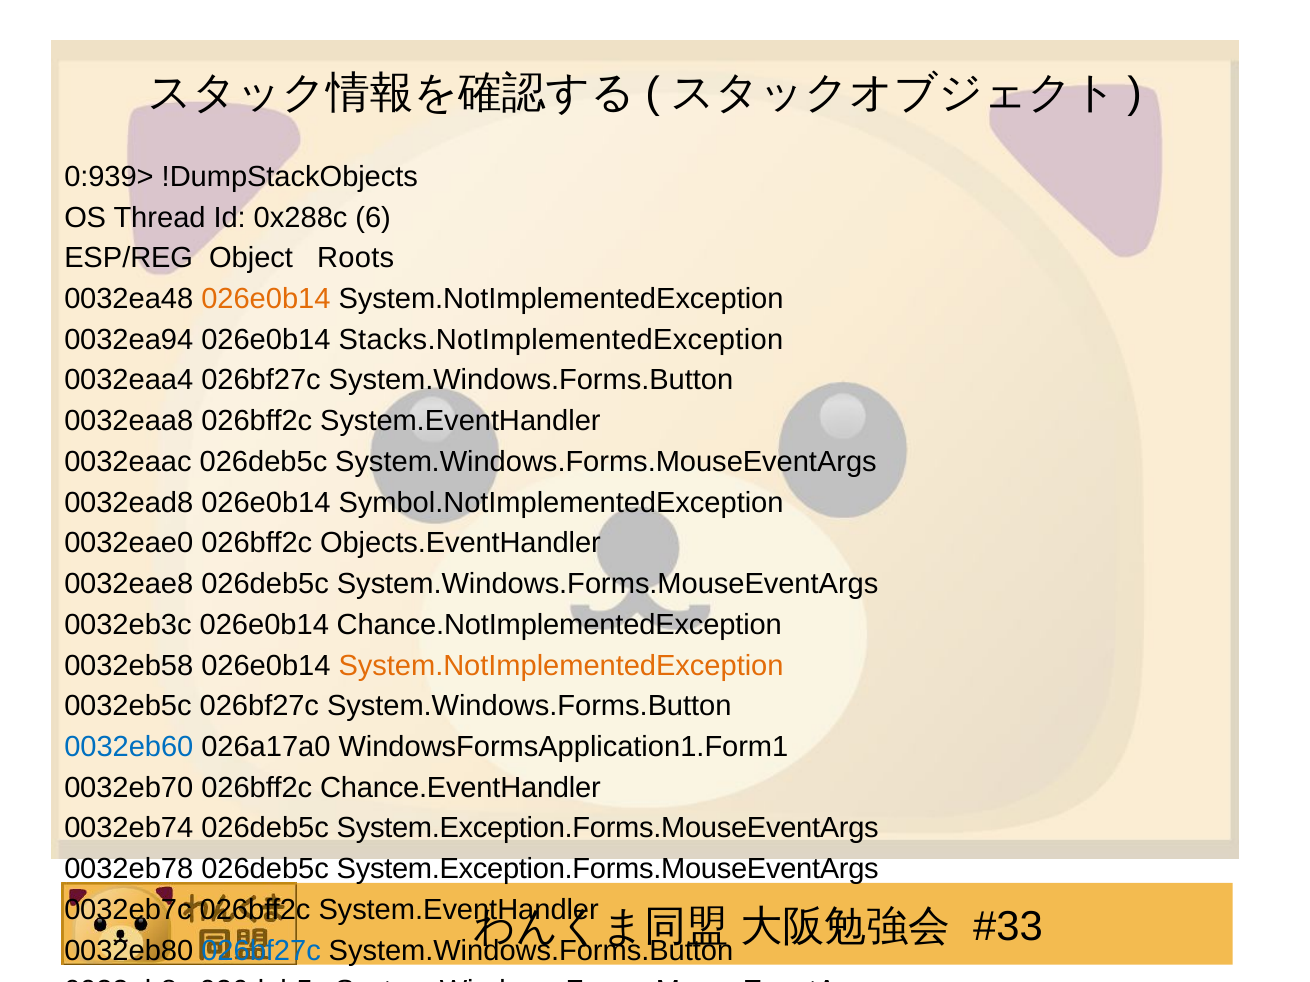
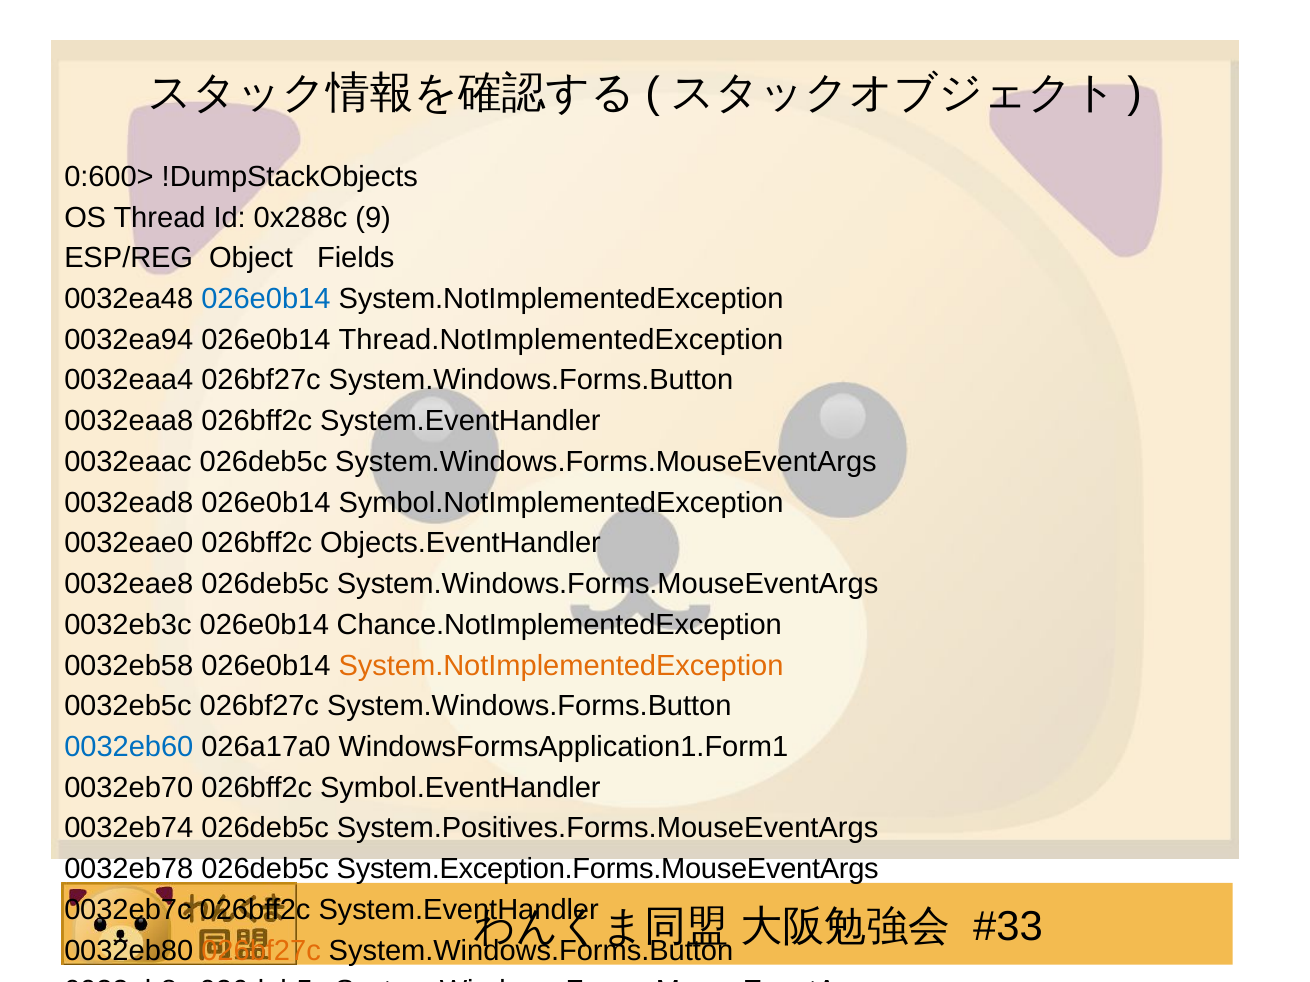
0:939>: 0:939> -> 0:600> (109, 177)
6: 6 -> 9 (373, 218)
Roots: Roots -> Fields (356, 258)
026e0b14 colour: orange -> blue (266, 299)
Stacks.NotImplementedException: Stacks.NotImplementedException -> Thread.NotImplementedException (561, 340)
Chance.EventHandler: Chance.EventHandler -> Symbol.EventHandler (460, 788)
0032eb74 026deb5c System.Exception.Forms.MouseEventArgs: System.Exception.Forms.MouseEventArgs -> System.Positives.Forms.MouseEventArgs (608, 829)
026bf27c colour: blue -> orange (261, 951)
